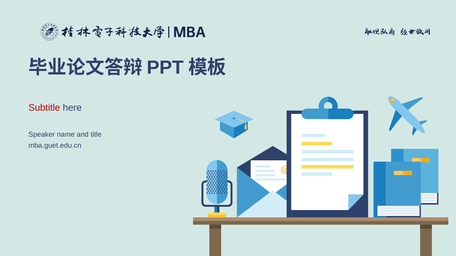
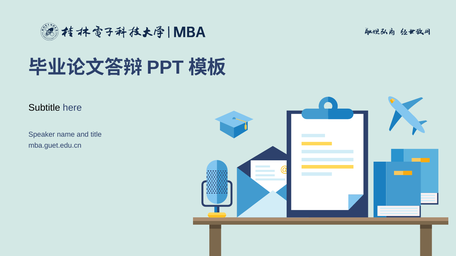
Subtitle colour: red -> black (44, 108)
